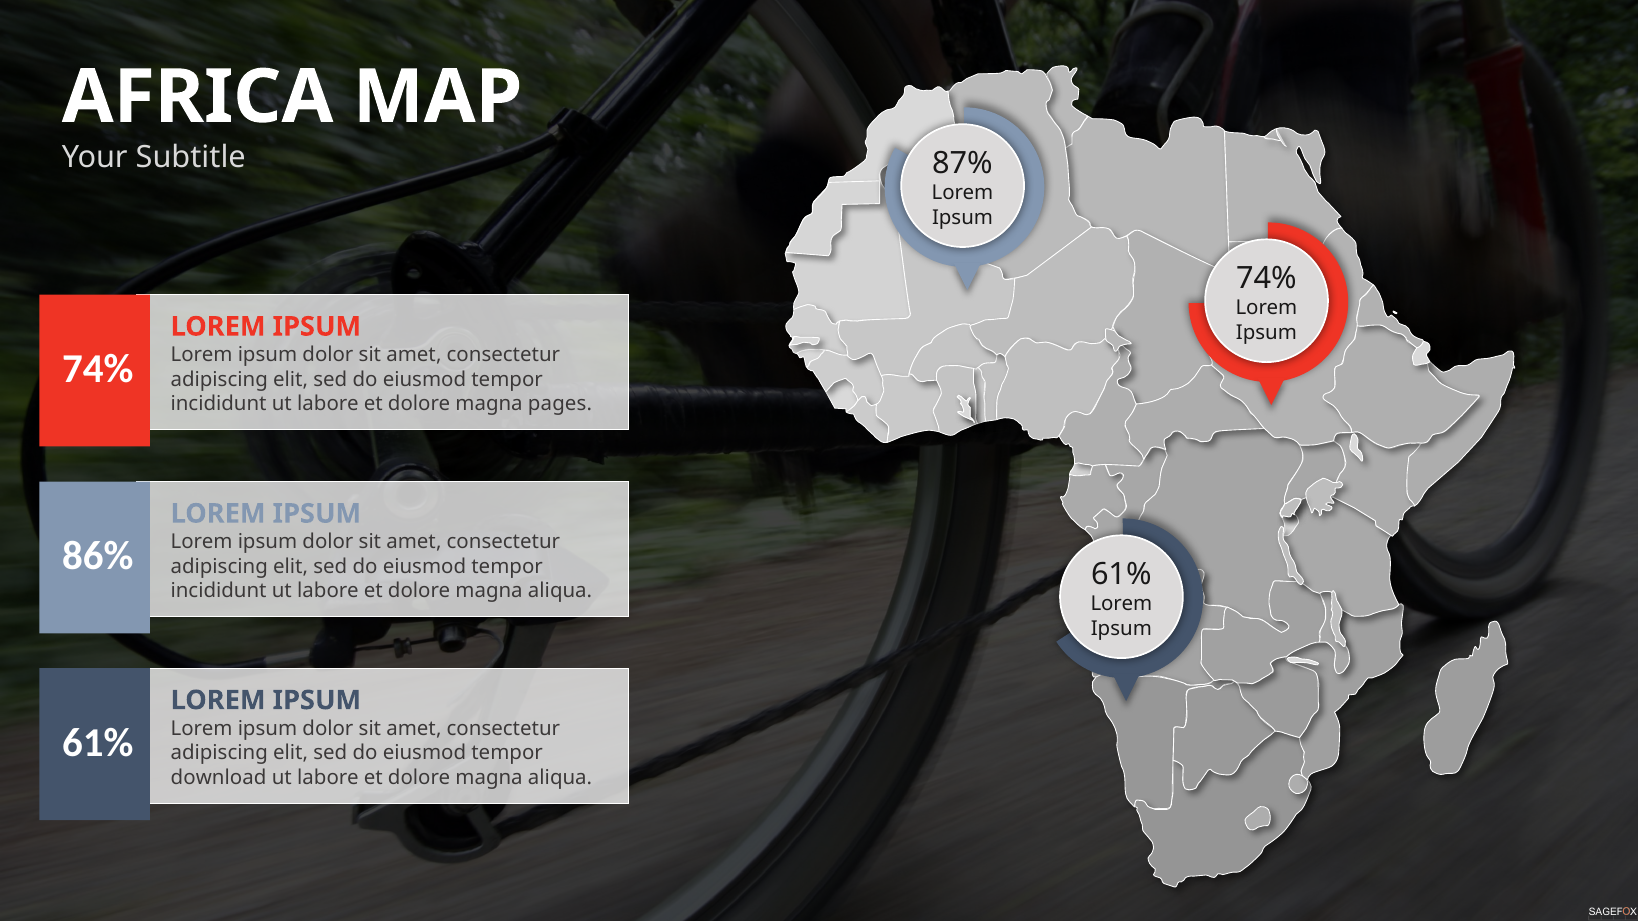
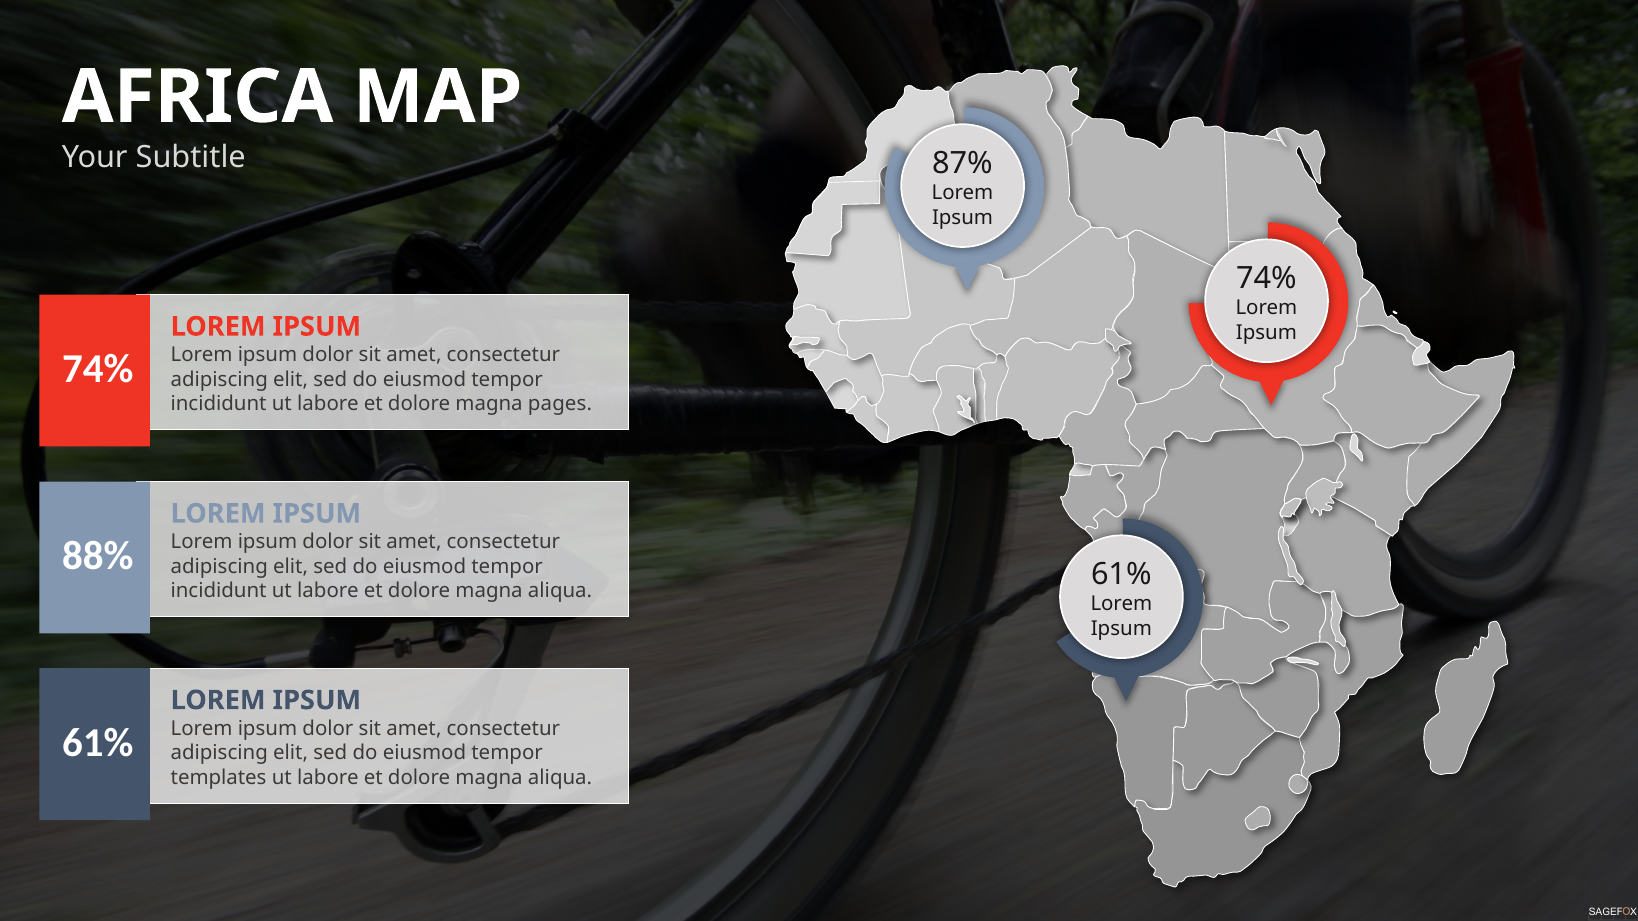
86%: 86% -> 88% (98, 556)
download: download -> templates (219, 778)
